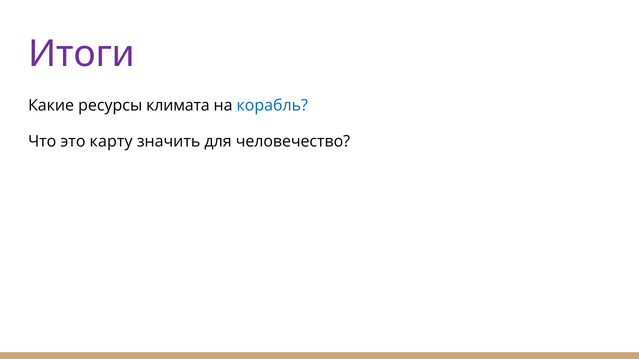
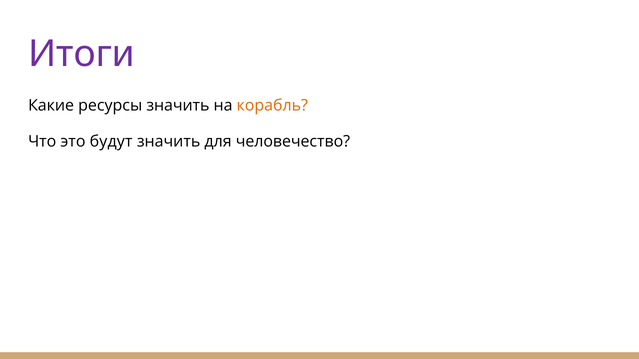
ресурсы климата: климата -> значить (178, 106)
корабль colour: blue -> orange (272, 106)
карту: карту -> будут (111, 142)
